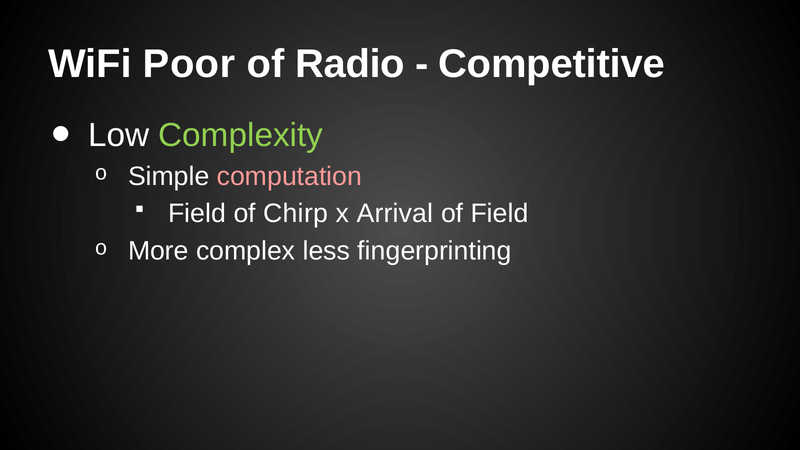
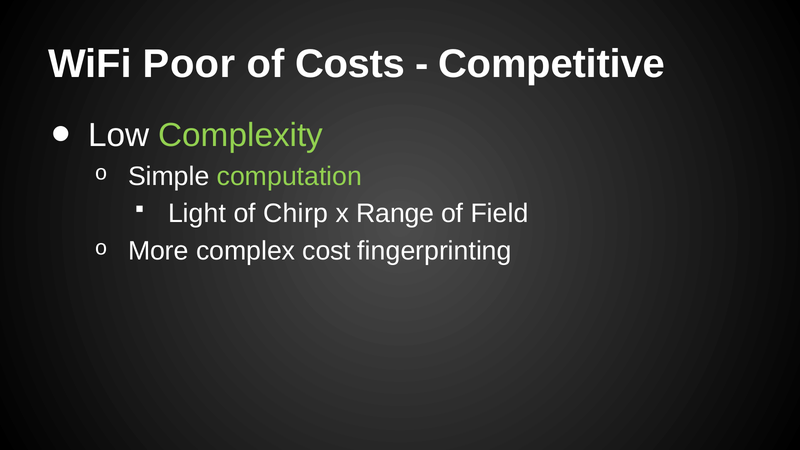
Radio: Radio -> Costs (350, 64)
computation colour: pink -> light green (289, 176)
Field: Field -> Light (197, 214)
Arrival: Arrival -> Range (395, 214)
less: less -> cost (327, 251)
